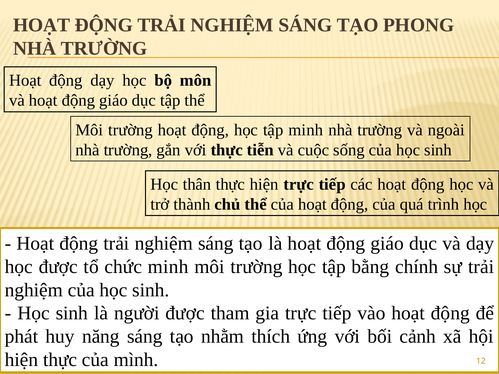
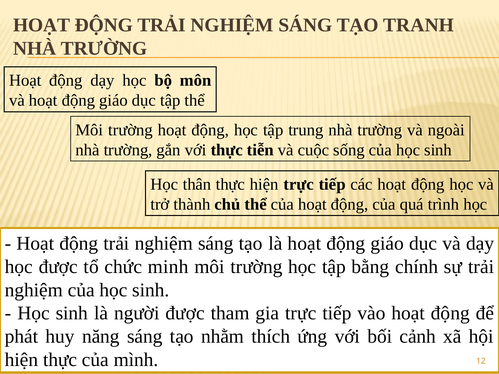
PHONG: PHONG -> TRANH (419, 25)
tập minh: minh -> trung (306, 130)
